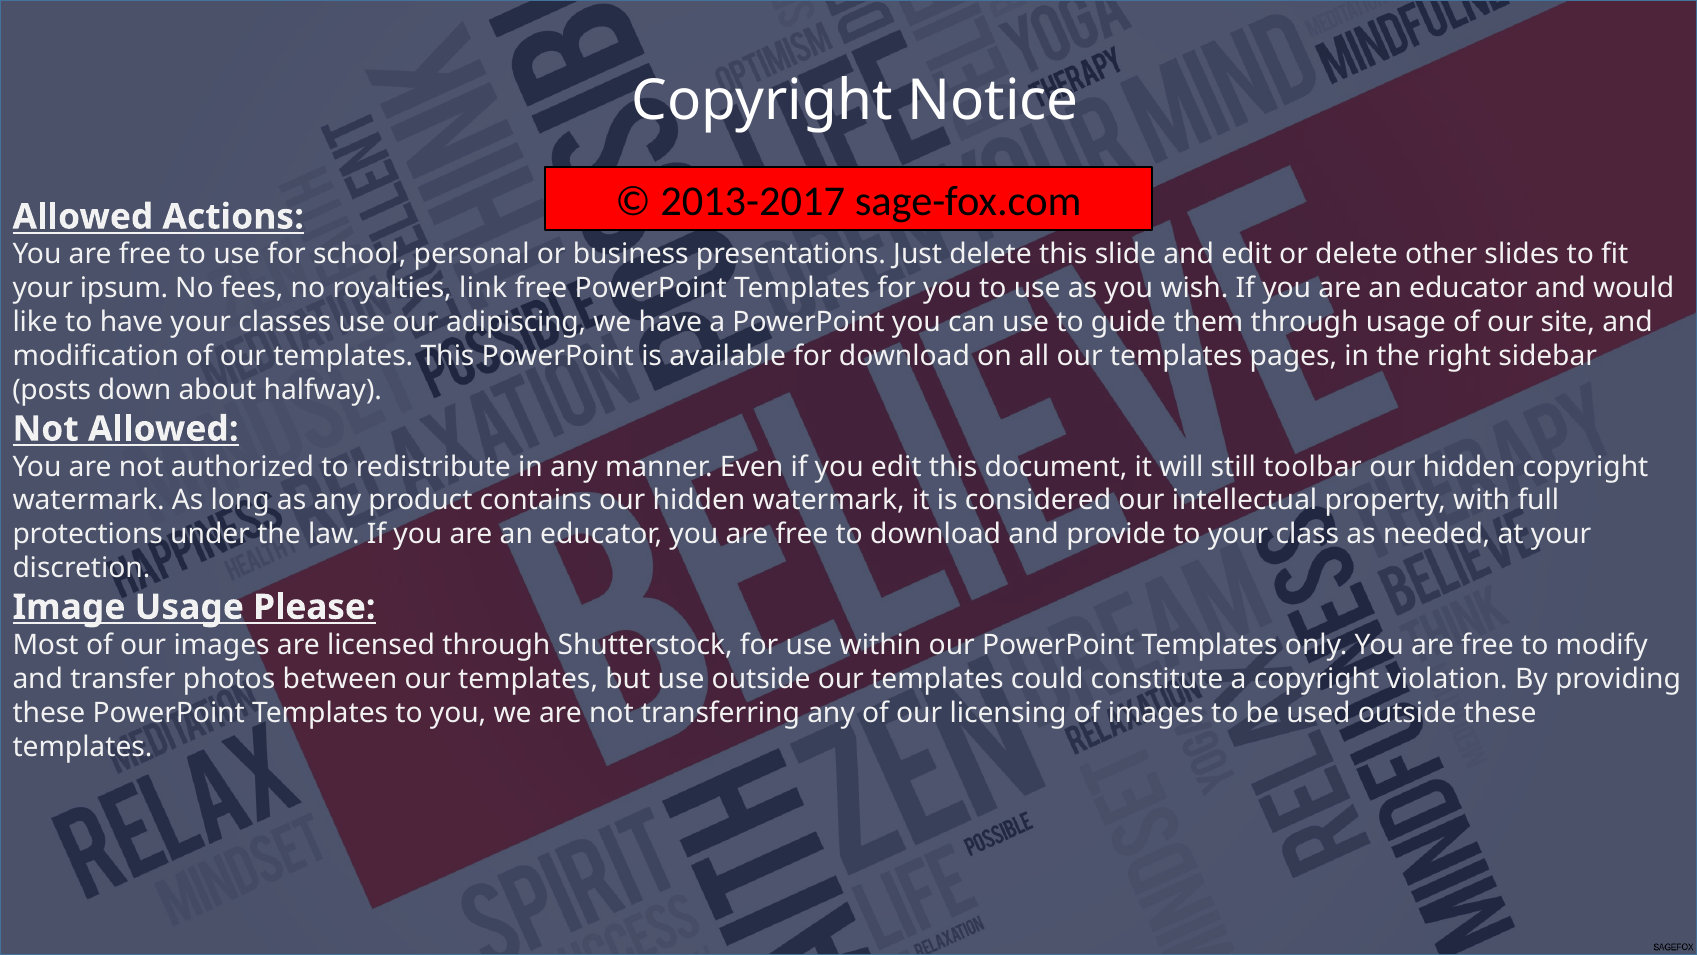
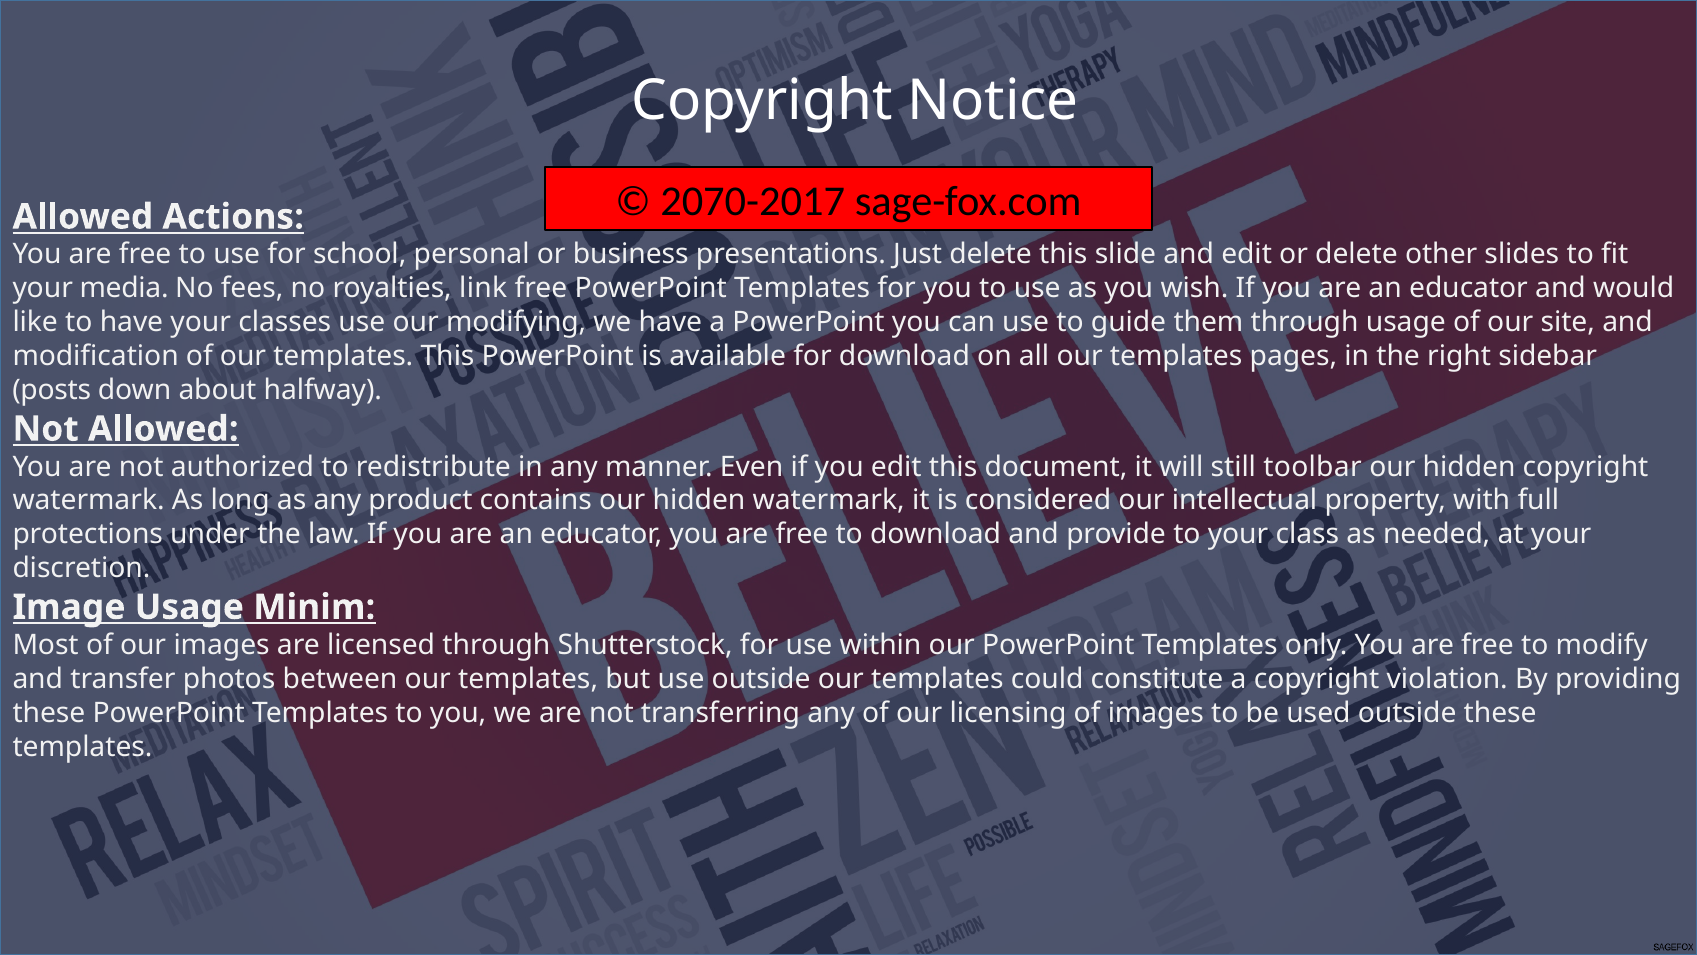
2013-2017: 2013-2017 -> 2070-2017 (753, 201)
ipsum: ipsum -> media (124, 288)
adipiscing: adipiscing -> modifying (516, 322)
Please: Please -> Minim (314, 607)
